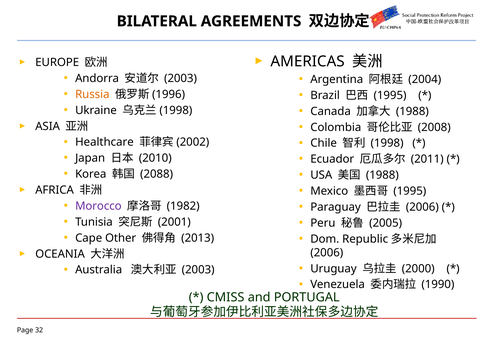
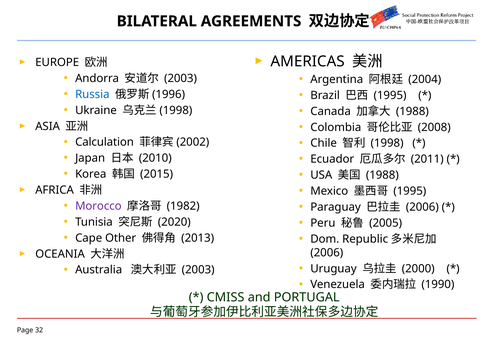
Russia colour: orange -> blue (92, 94)
Healthcare: Healthcare -> Calculation (104, 142)
2088: 2088 -> 2015 (157, 174)
2001: 2001 -> 2020 (174, 222)
